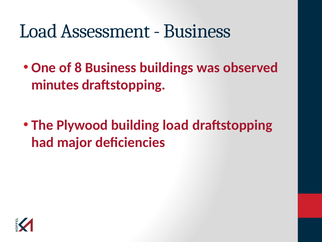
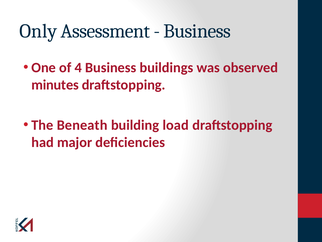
Load: Load -> Only (38, 31)
8: 8 -> 4 (78, 68)
Plywood: Plywood -> Beneath (82, 125)
